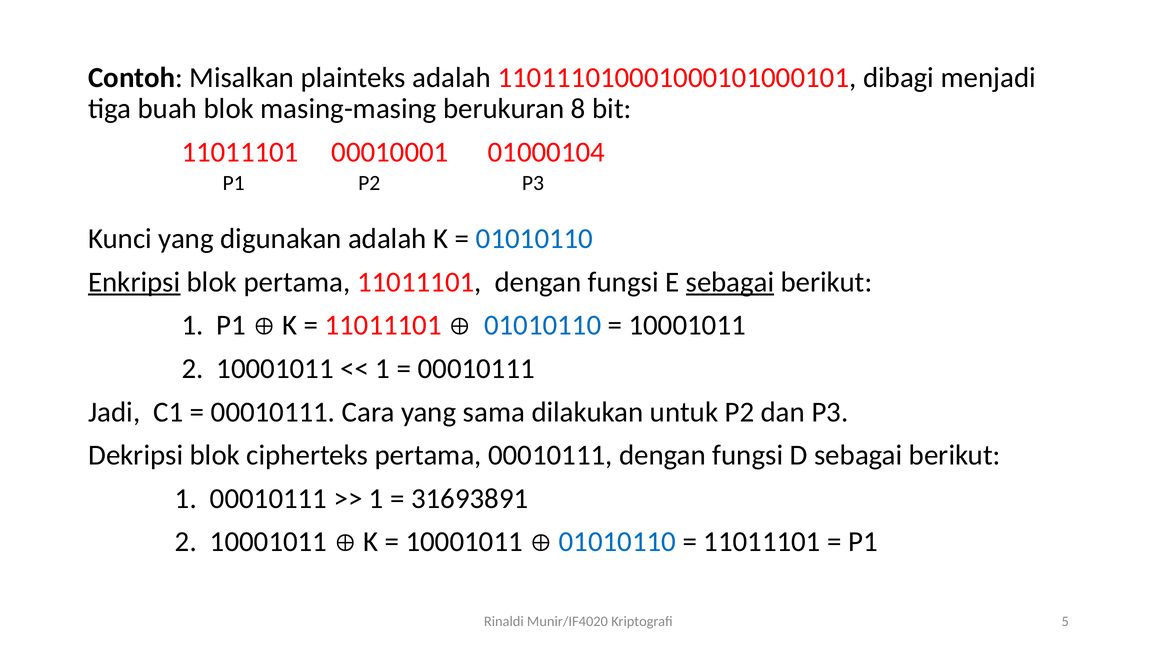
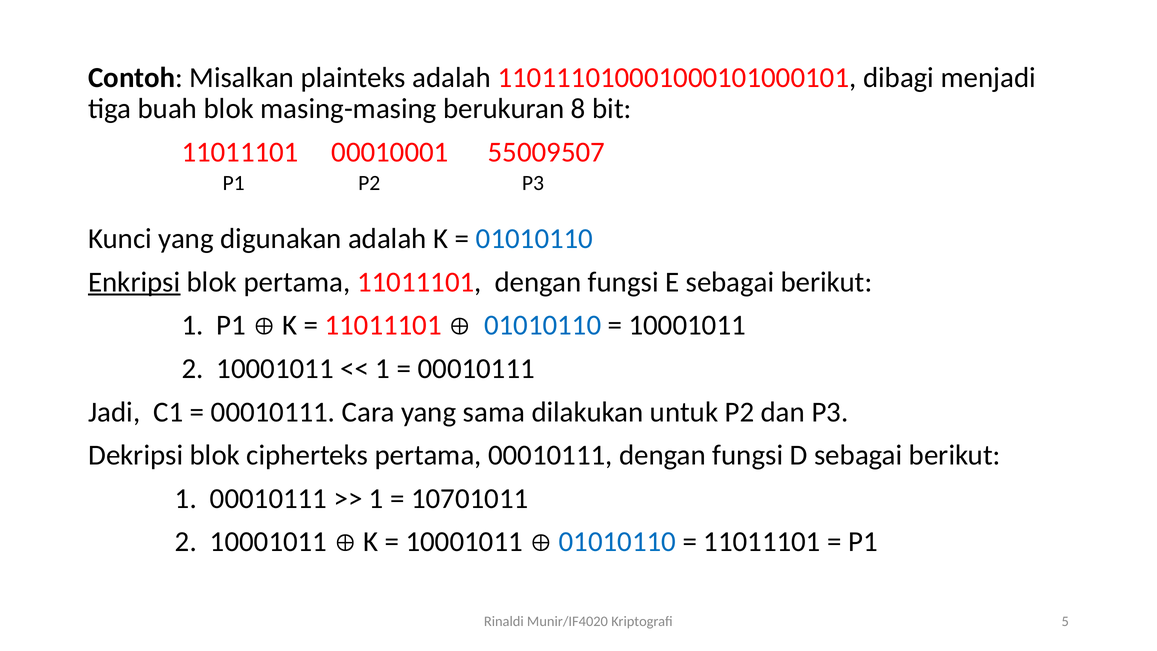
01000104: 01000104 -> 55009507 (546, 152)
sebagai underline: present -> none (730, 282)
31693891: 31693891 -> 10701011 (470, 498)
